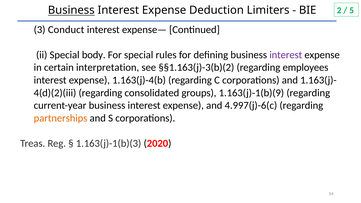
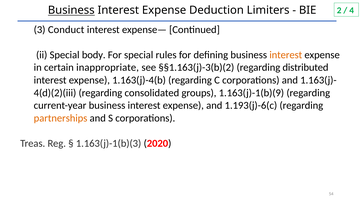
5: 5 -> 4 (352, 10)
interest colour: purple -> orange (286, 55)
interpretation: interpretation -> inappropriate (108, 68)
employees: employees -> distributed (305, 68)
4.997(j)-6(c: 4.997(j)-6(c -> 1.193(j)-6(c (251, 105)
